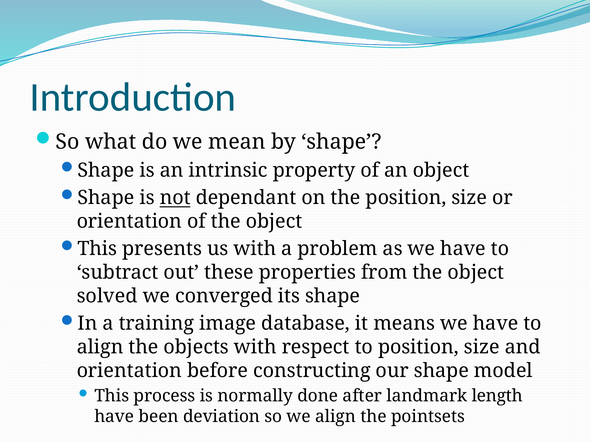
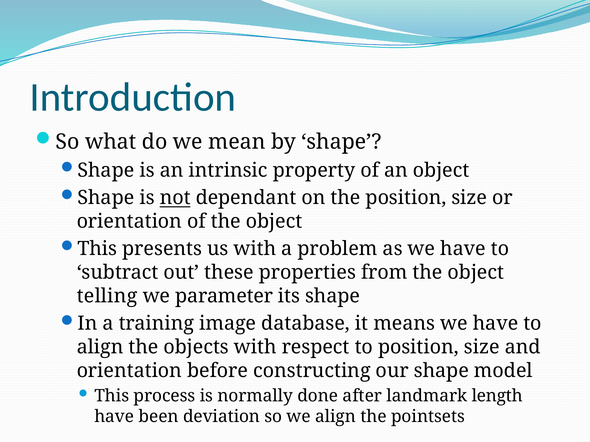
solved: solved -> telling (107, 296)
converged: converged -> parameter (224, 296)
